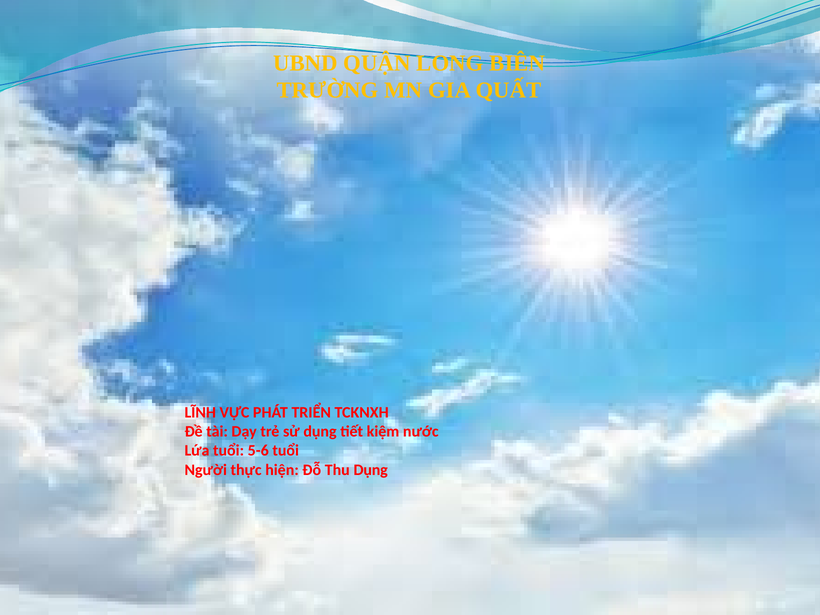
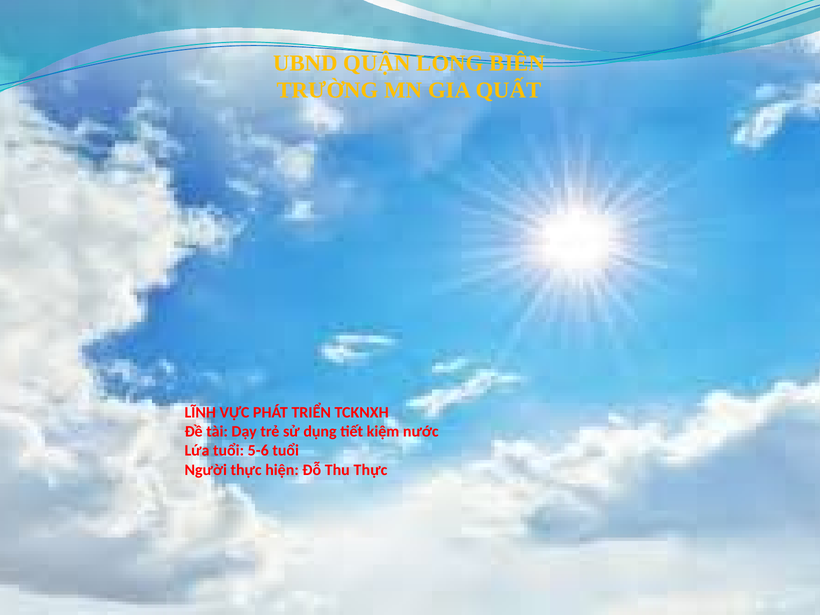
Thu Dụng: Dụng -> Thực (370, 470)
